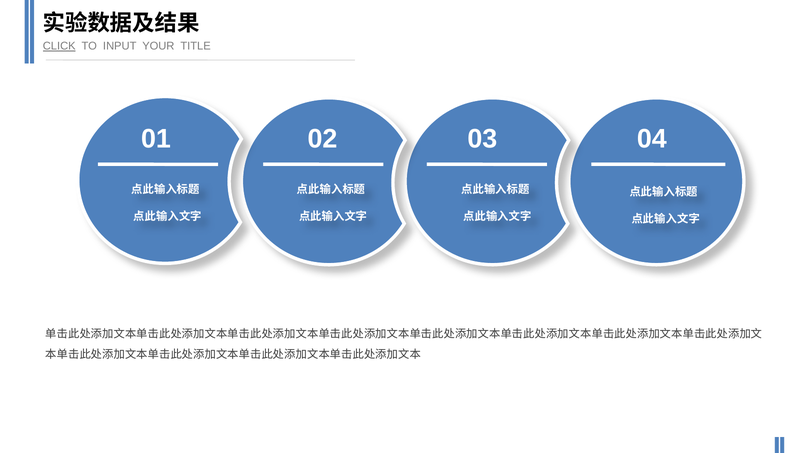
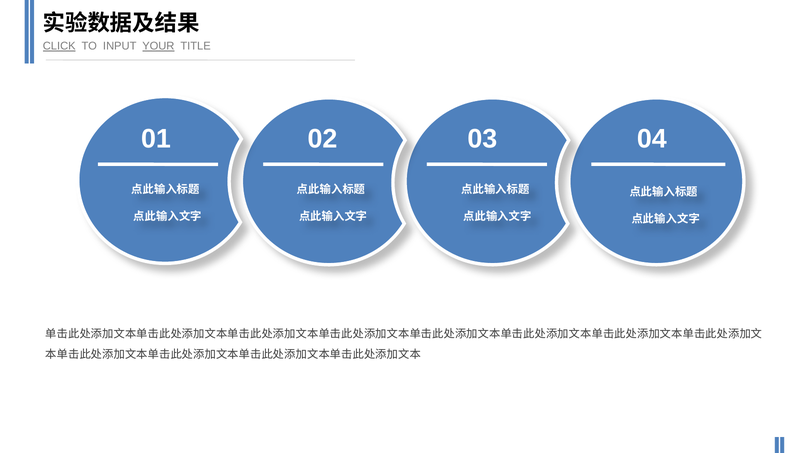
YOUR underline: none -> present (158, 46)
